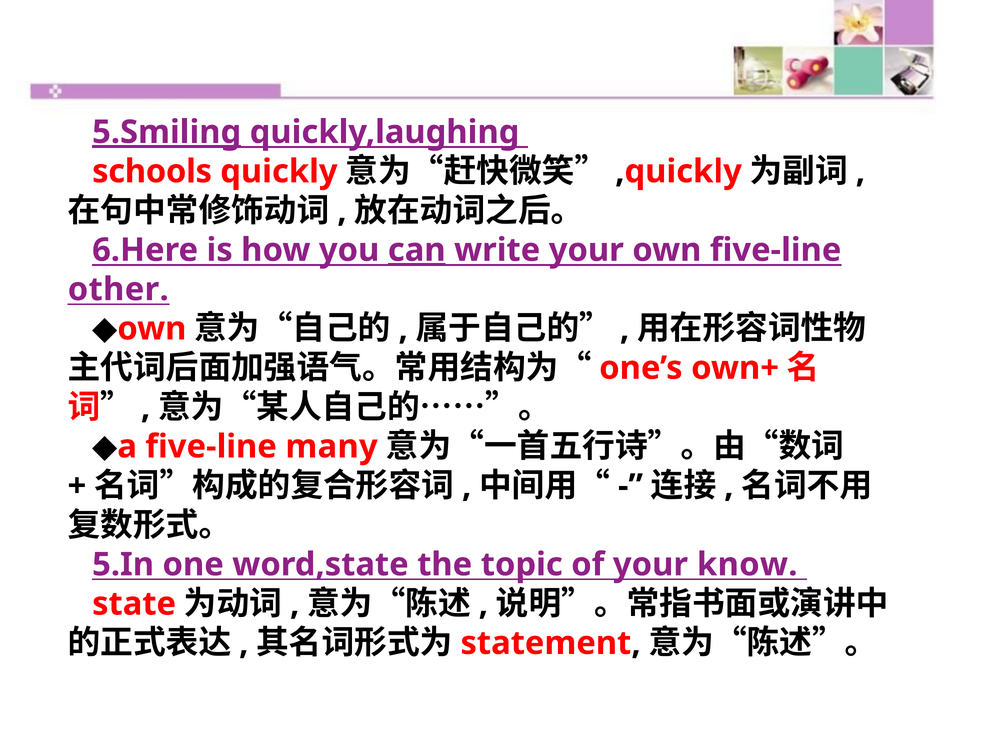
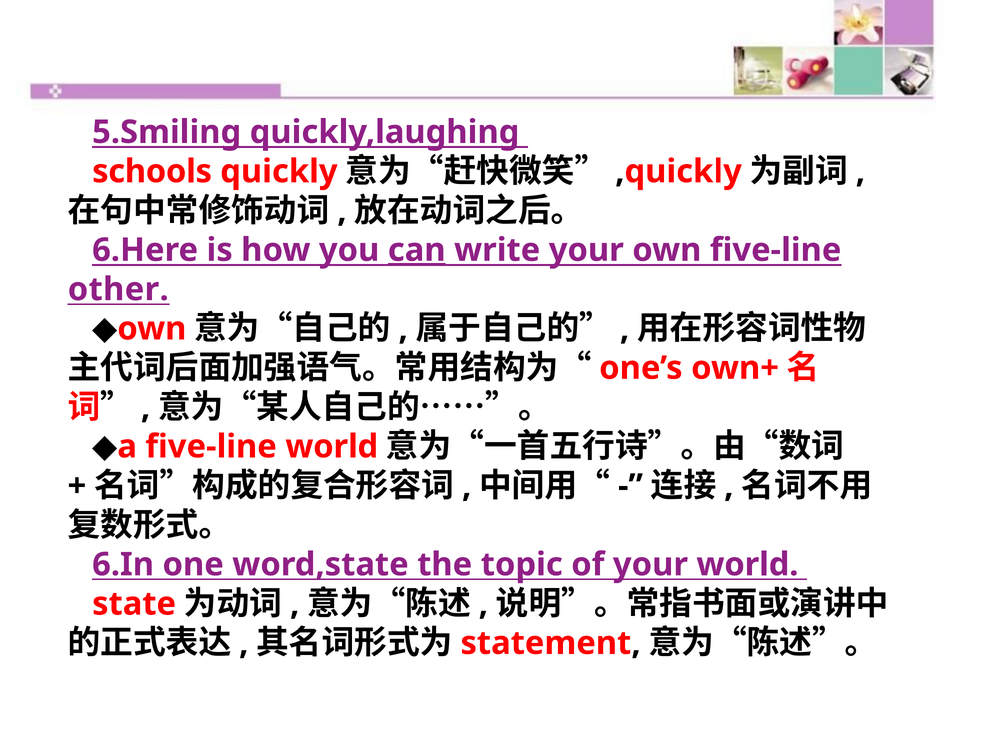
5.Smiling underline: present -> none (167, 132)
five-line many: many -> world (332, 446)
5.In: 5.In -> 6.In (123, 564)
your know: know -> world (747, 564)
